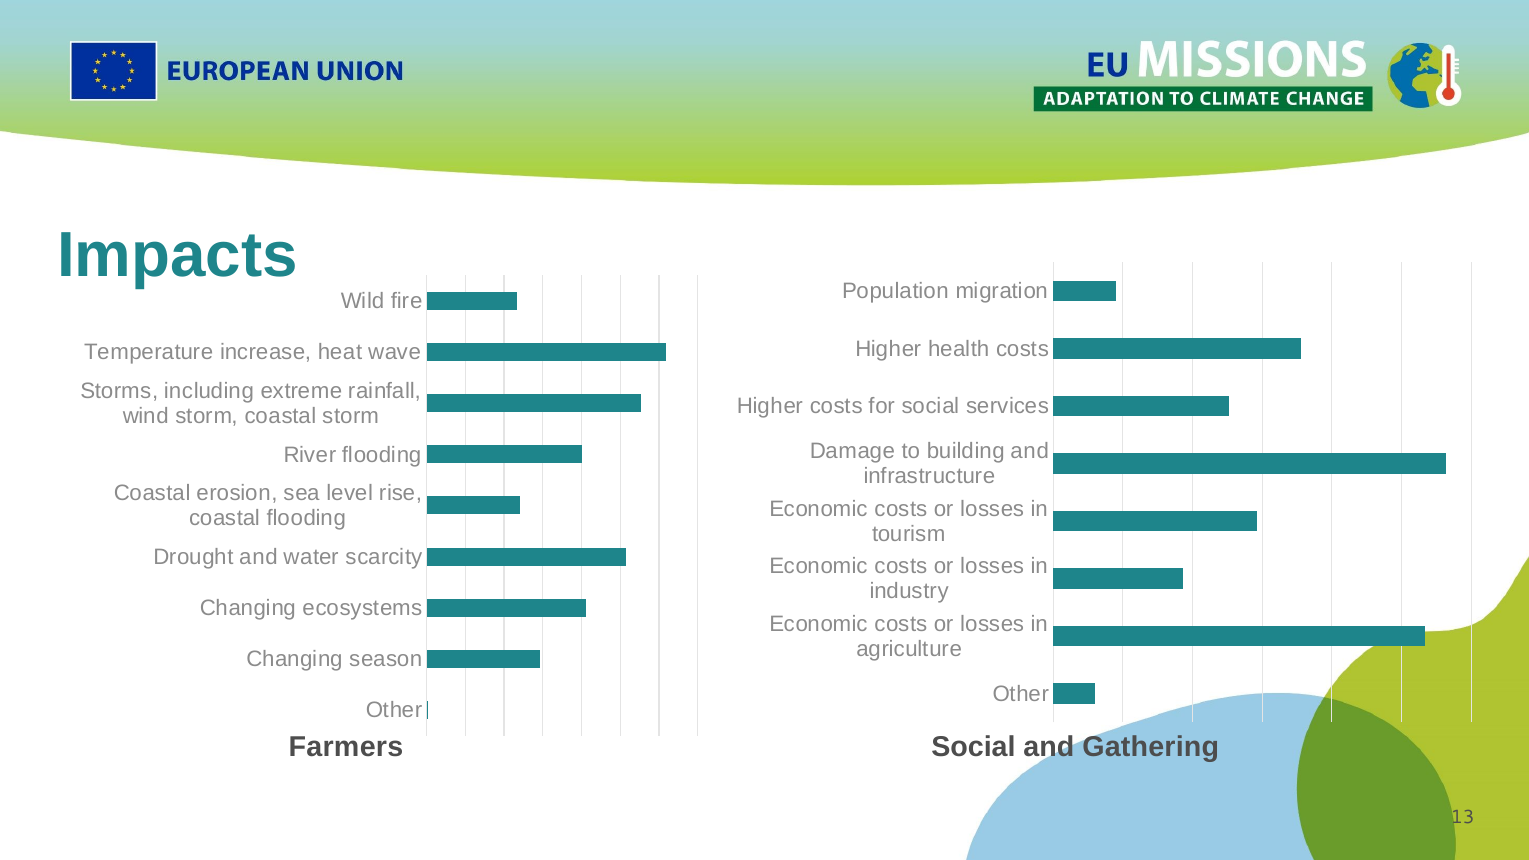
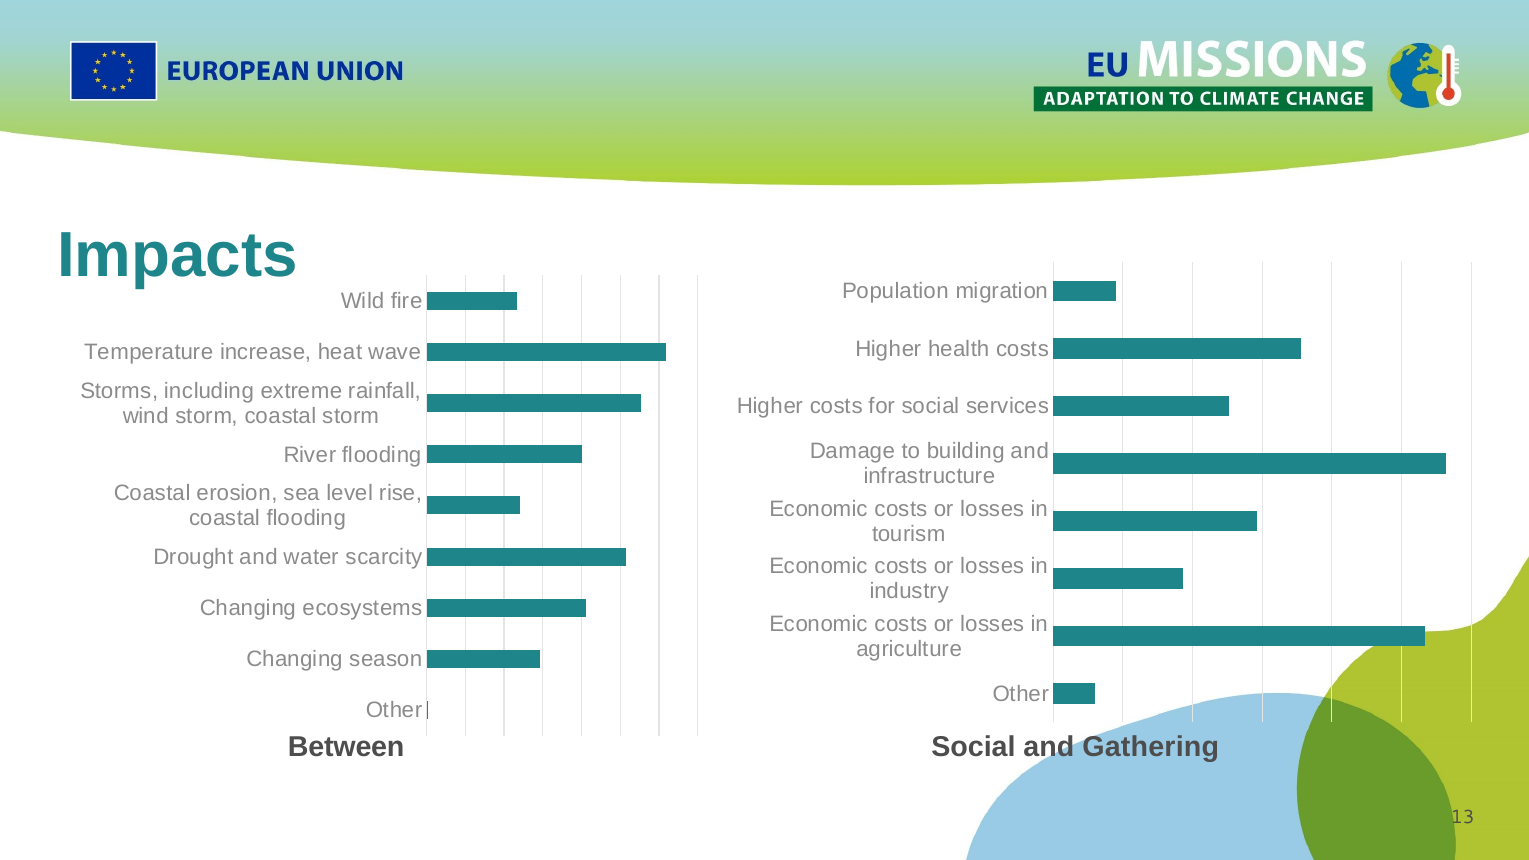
Farmers: Farmers -> Between (346, 747)
